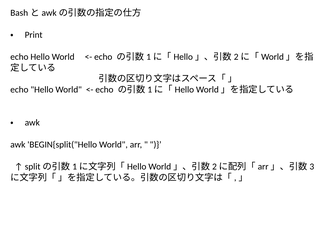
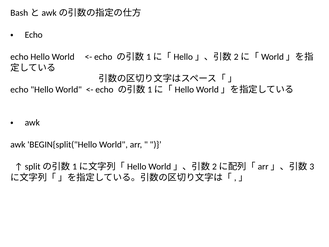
Print: Print -> Echo (34, 35)
